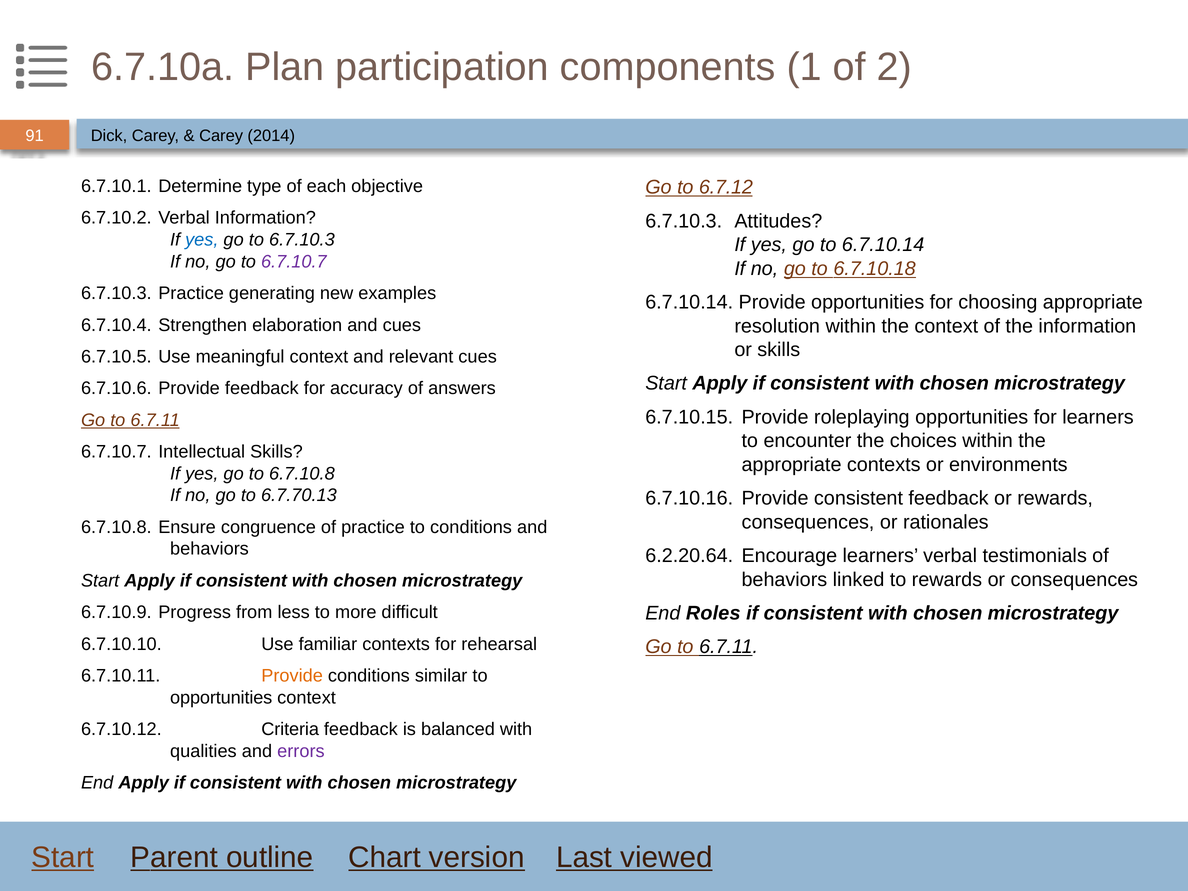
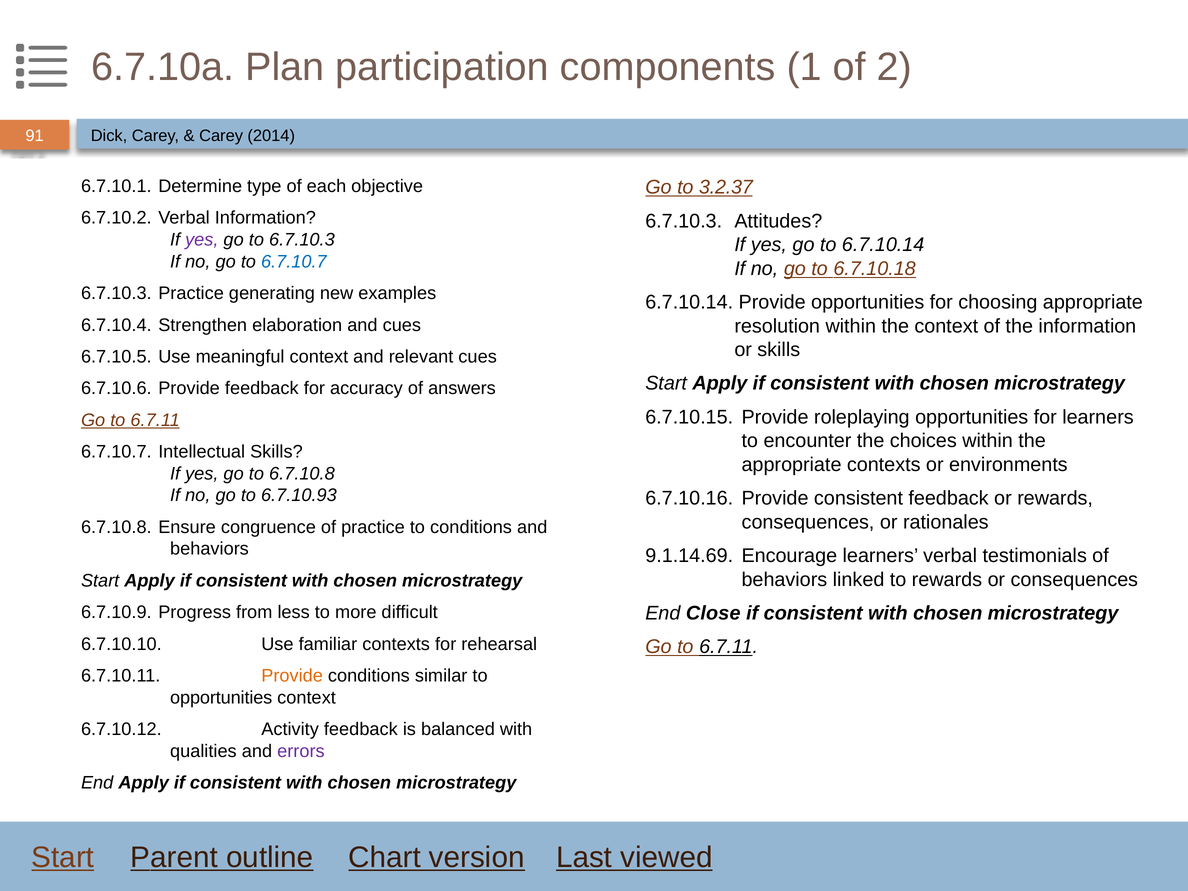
6.7.12: 6.7.12 -> 3.2.37 (726, 187)
yes colour: blue -> purple (202, 240)
6.7.10.7 colour: purple -> blue (294, 262)
6.7.70.13: 6.7.70.13 -> 6.7.10.93 (299, 495)
6.2.20.64: 6.2.20.64 -> 9.1.14.69 (689, 556)
Roles: Roles -> Close (713, 613)
Criteria: Criteria -> Activity (290, 729)
